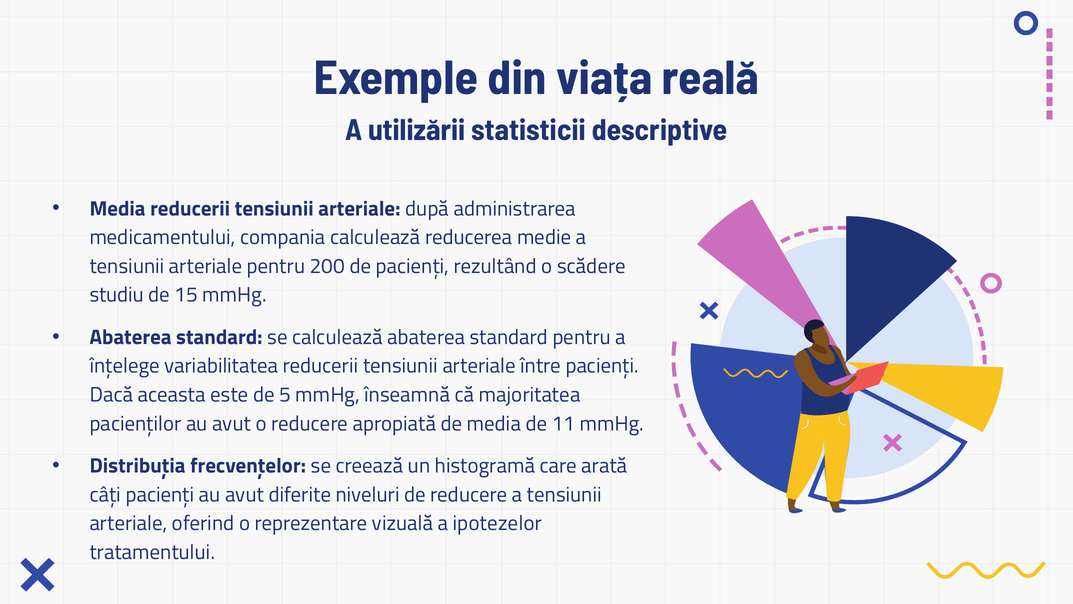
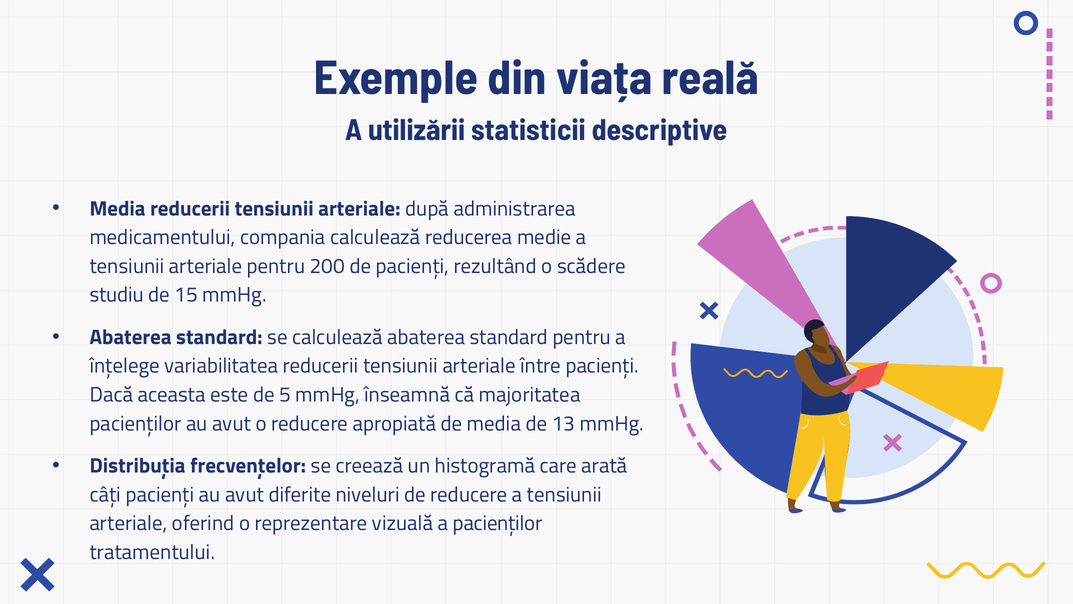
11: 11 -> 13 (563, 423)
a ipotezelor: ipotezelor -> pacienților (498, 523)
